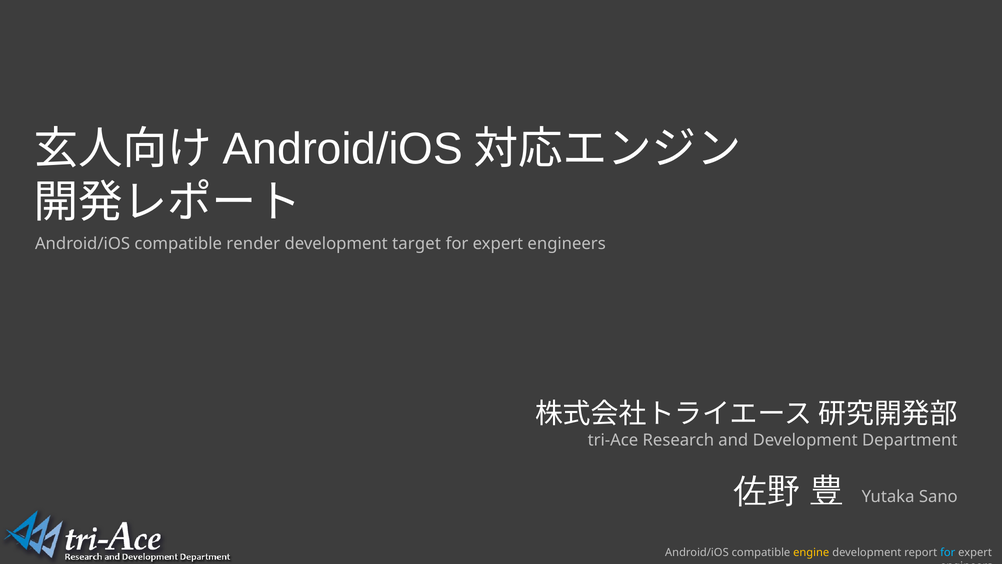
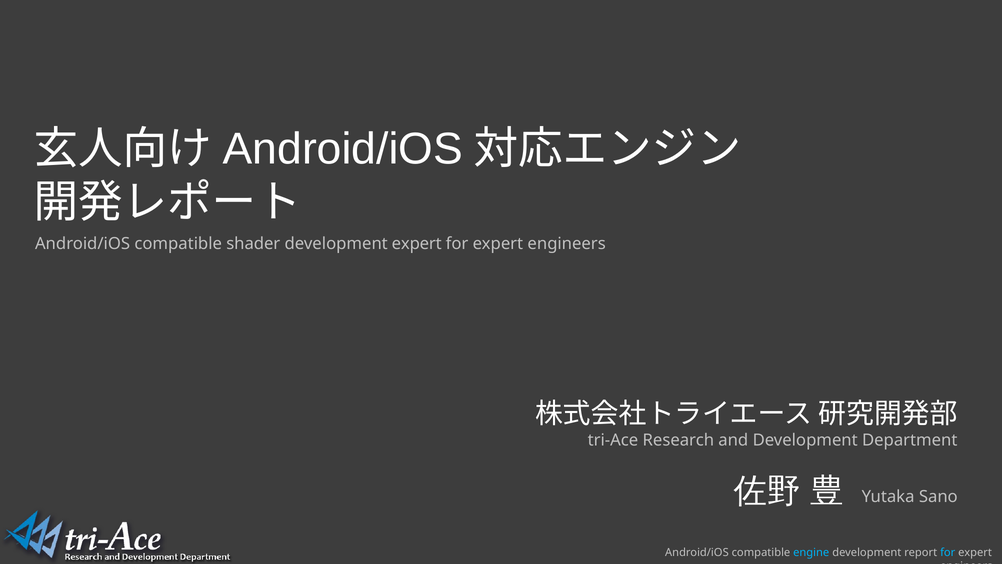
render: render -> shader (253, 244)
development target: target -> expert (417, 244)
engine colour: yellow -> light blue (811, 552)
